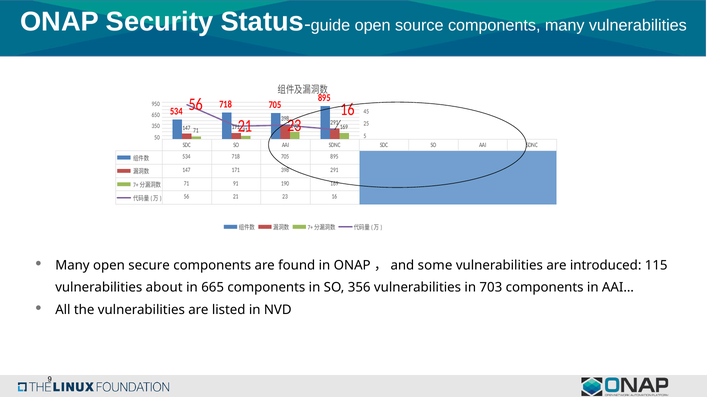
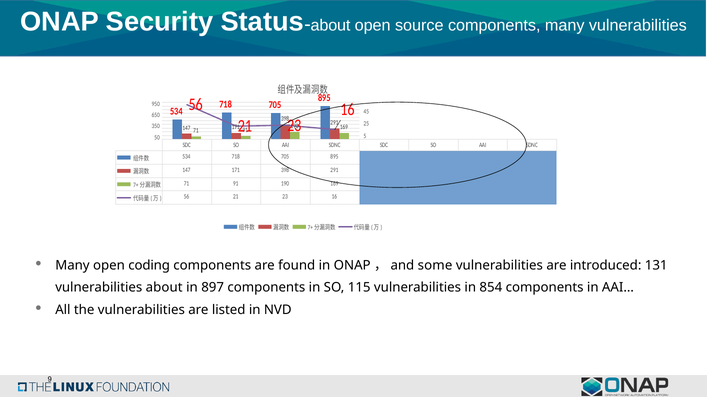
guide: guide -> about (330, 26)
secure: secure -> coding (149, 266)
115: 115 -> 131 (656, 266)
665: 665 -> 897 (213, 288)
356: 356 -> 115 (359, 288)
703: 703 -> 854 (491, 288)
